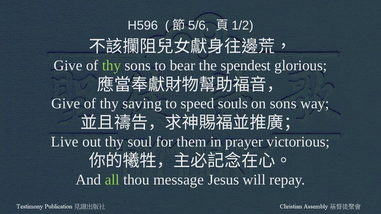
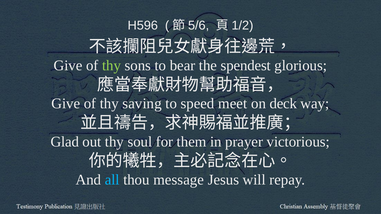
souls: souls -> meet (233, 104)
on sons: sons -> deck (283, 104)
Live: Live -> Glad (65, 142)
all colour: light green -> light blue (112, 180)
